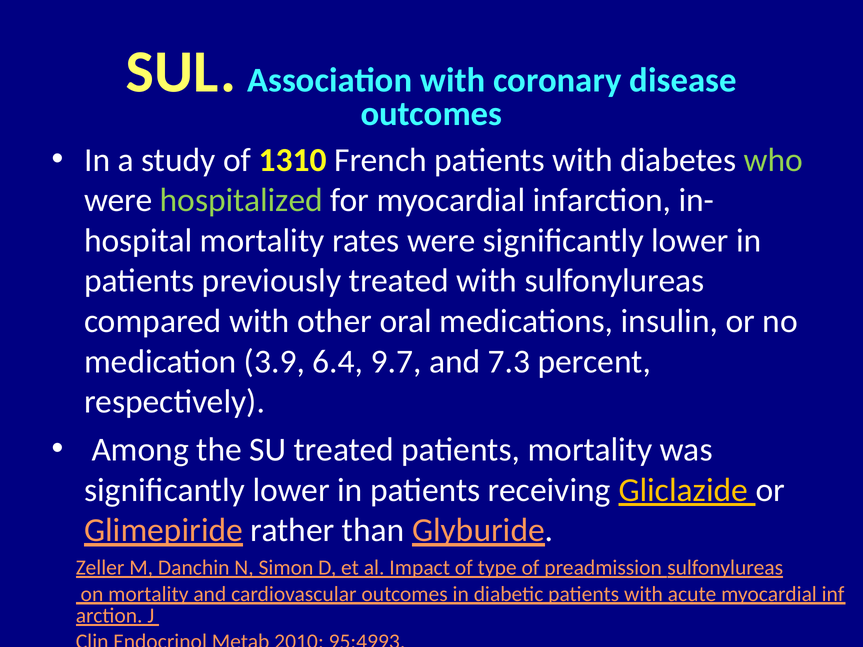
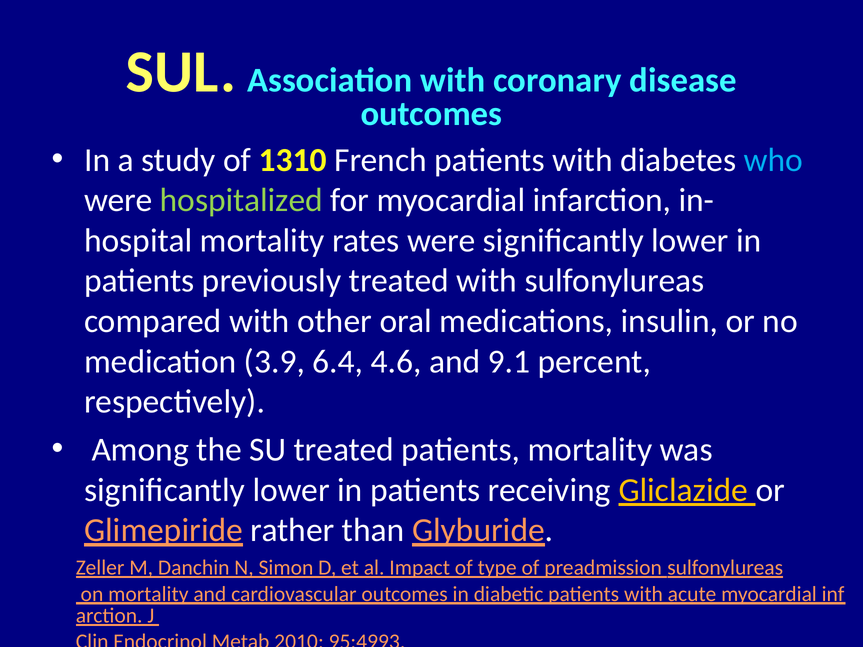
who colour: light green -> light blue (773, 160)
9.7: 9.7 -> 4.6 (396, 362)
7.3: 7.3 -> 9.1 (509, 362)
